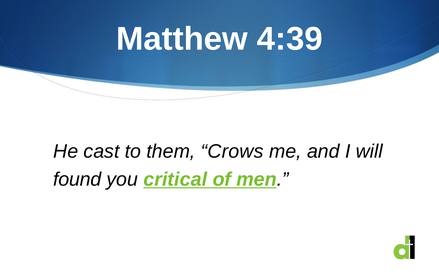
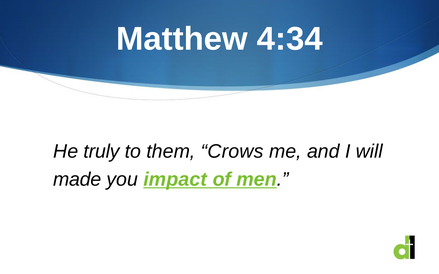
4:39: 4:39 -> 4:34 (290, 39)
cast: cast -> truly (102, 151)
found: found -> made (77, 180)
critical: critical -> impact (175, 180)
